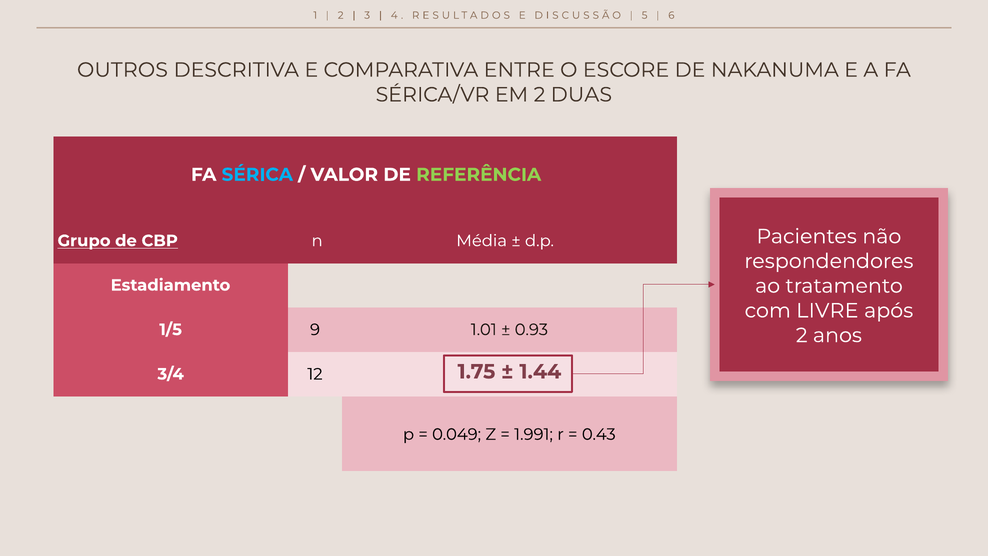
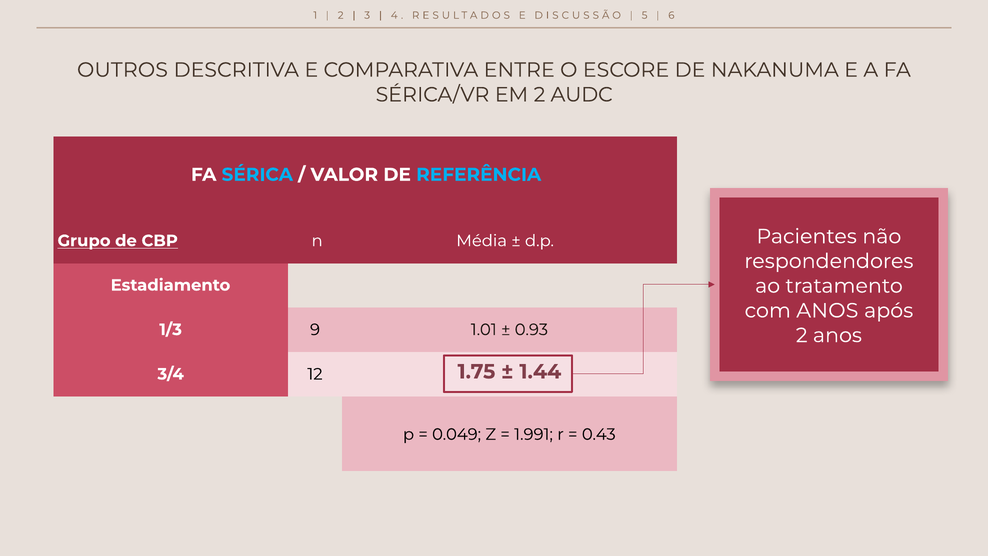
DUAS: DUAS -> AUDC (582, 95)
REFERÊNCIA colour: light green -> light blue (479, 175)
com LIVRE: LIVRE -> ANOS (827, 310)
1/5: 1/5 -> 1/3 (171, 330)
